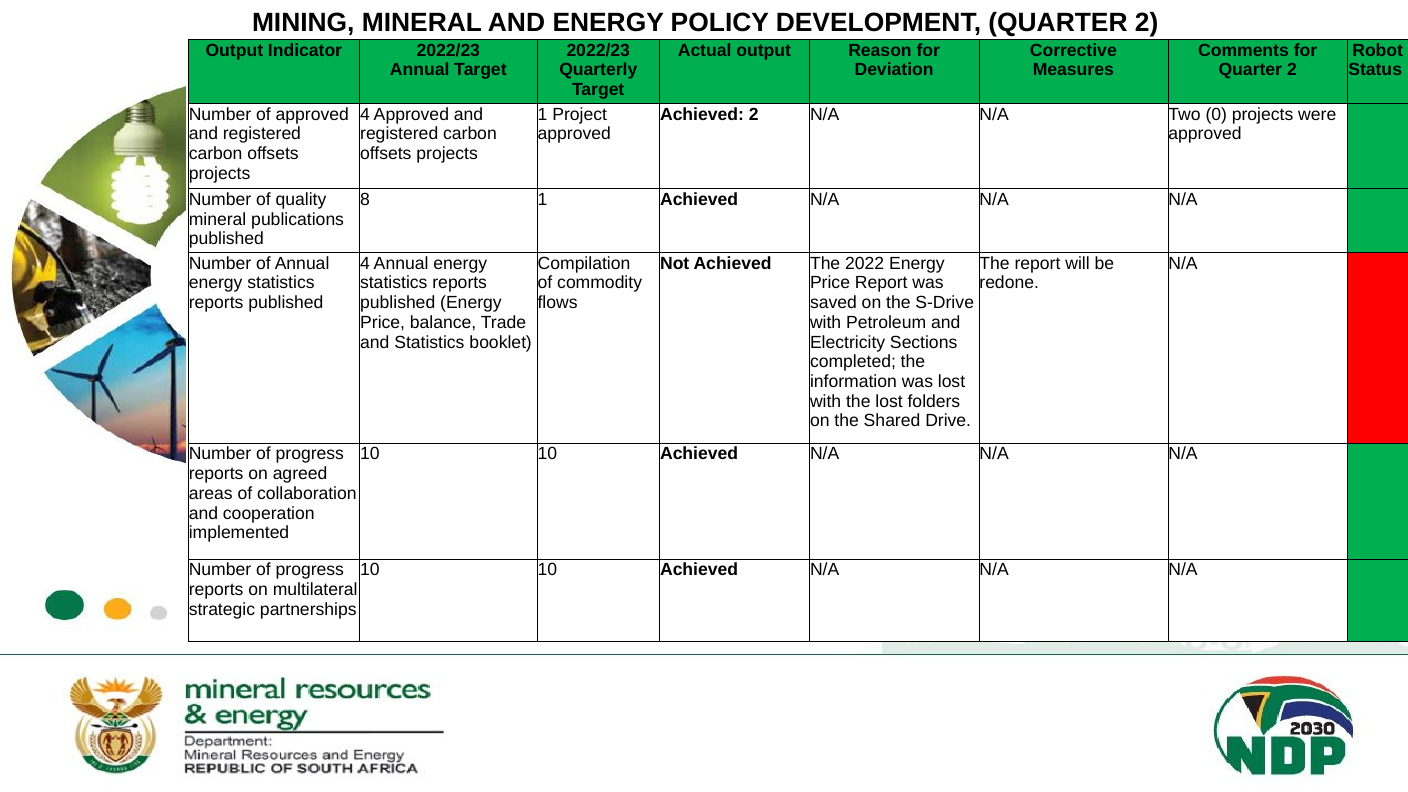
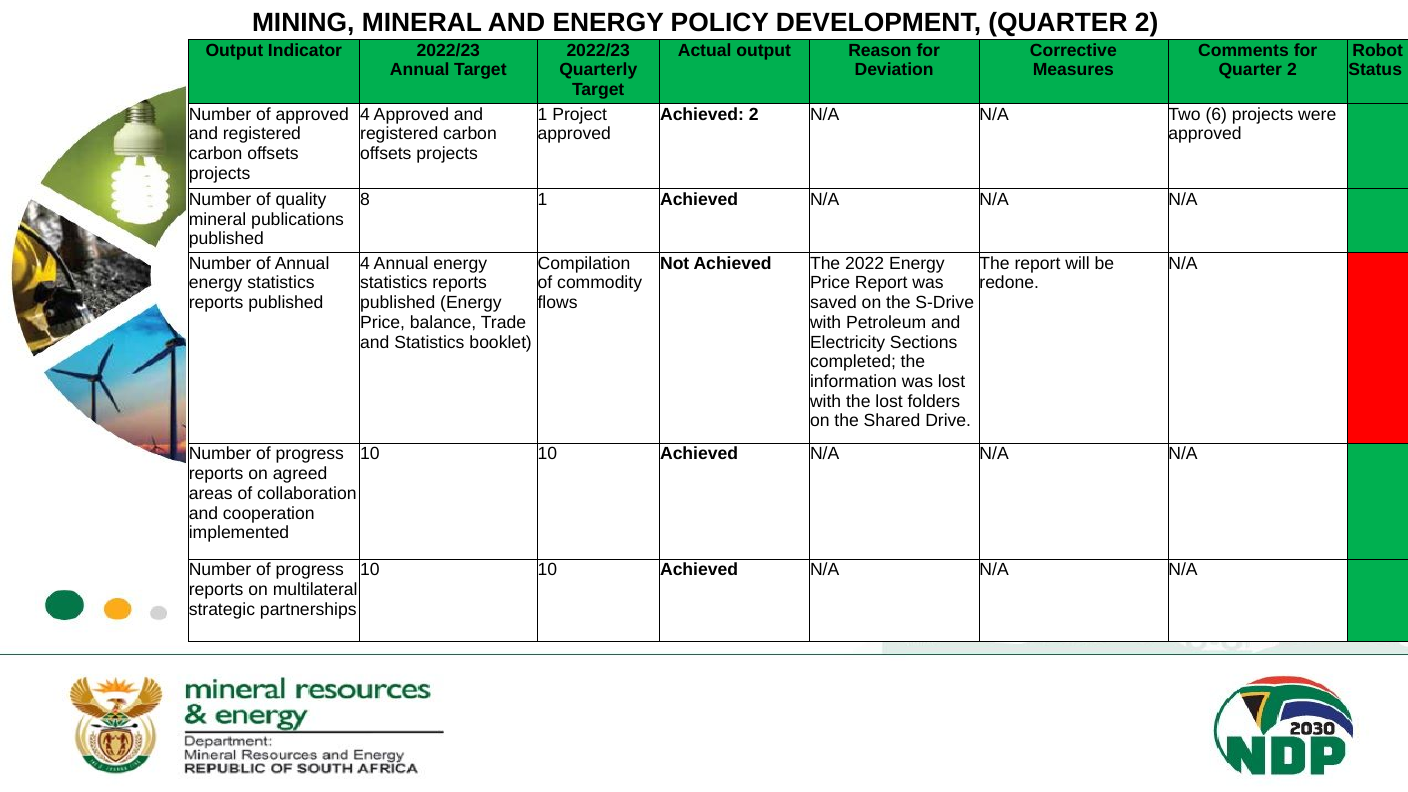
0: 0 -> 6 (1216, 114)
